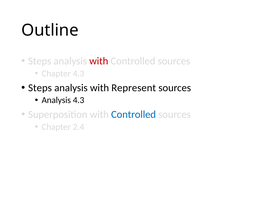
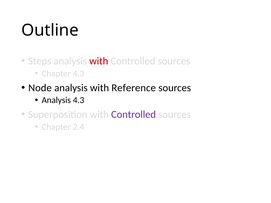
Steps: Steps -> Node (40, 88)
Represent: Represent -> Reference (134, 88)
Controlled colour: blue -> purple (134, 115)
